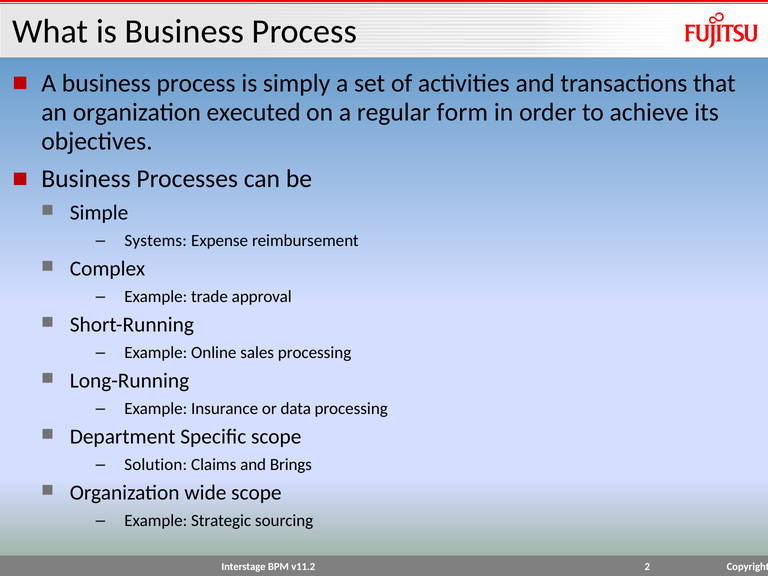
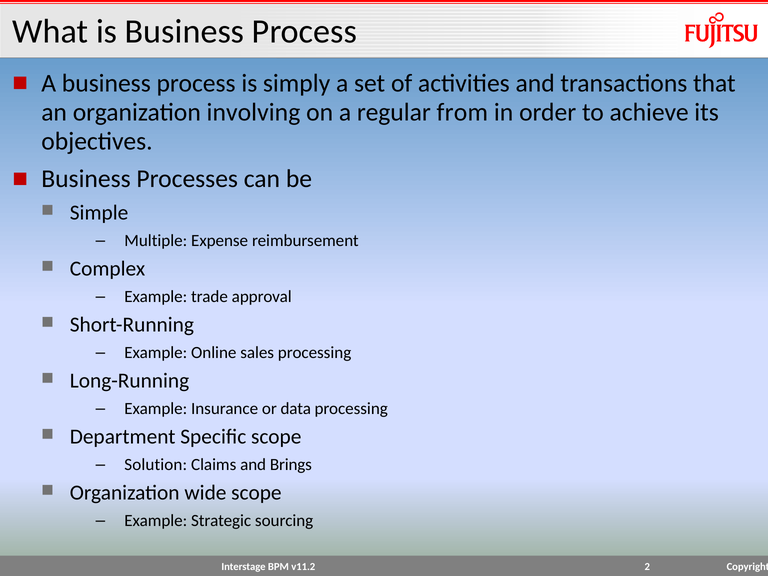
executed: executed -> involving (253, 112)
form: form -> from (462, 112)
Systems: Systems -> Multiple (156, 241)
